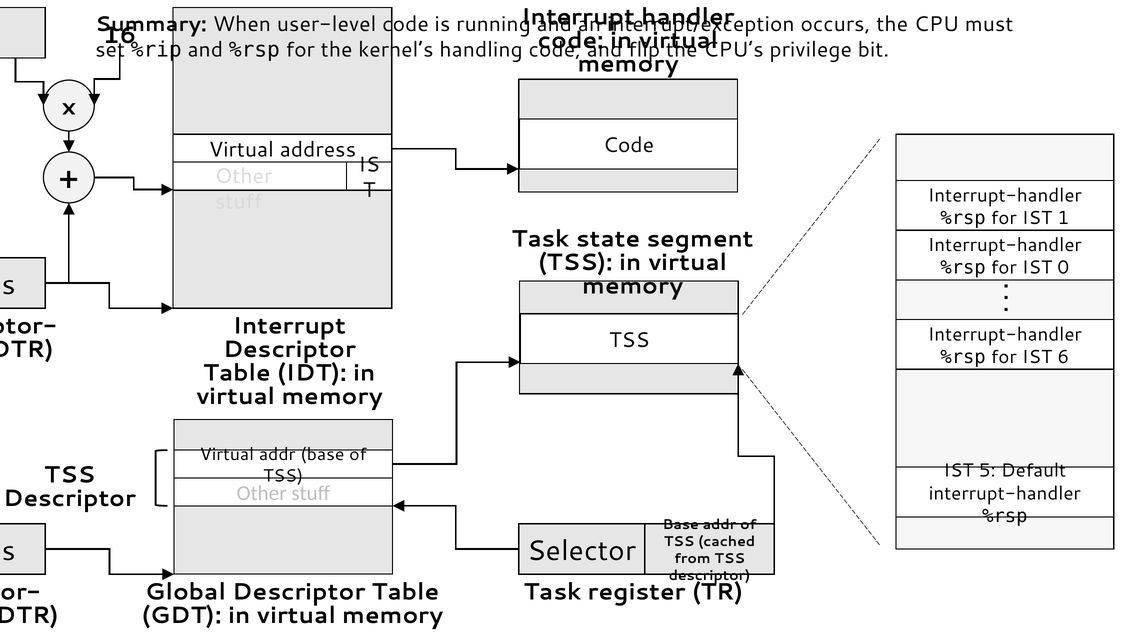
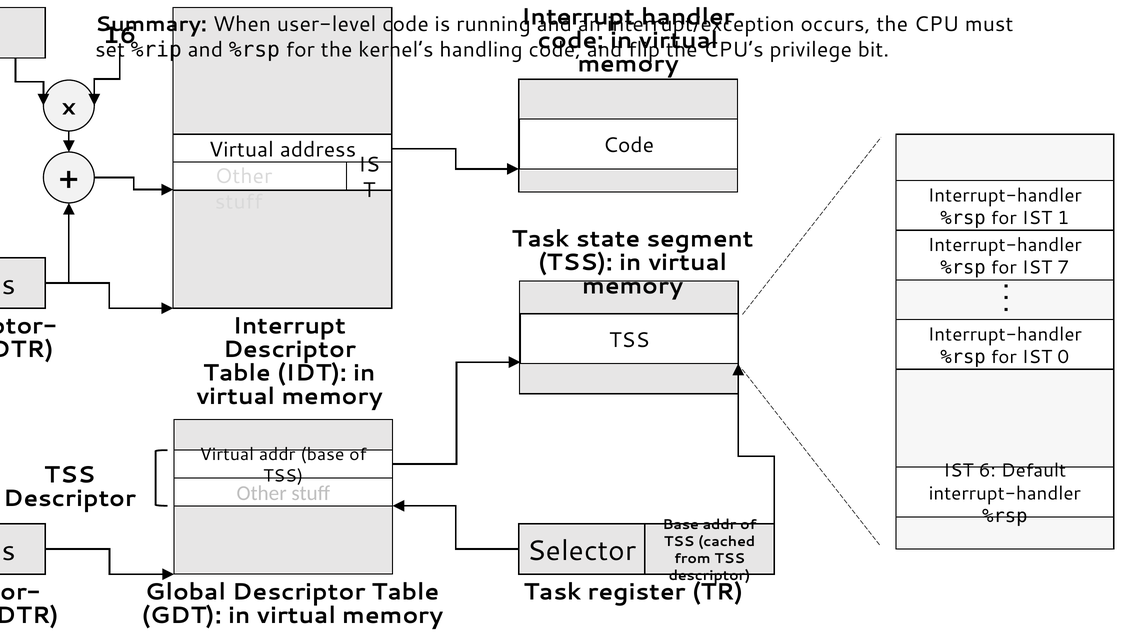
0: 0 -> 7 (1063, 268)
6: 6 -> 0 (1063, 357)
5: 5 -> 6 (987, 471)
